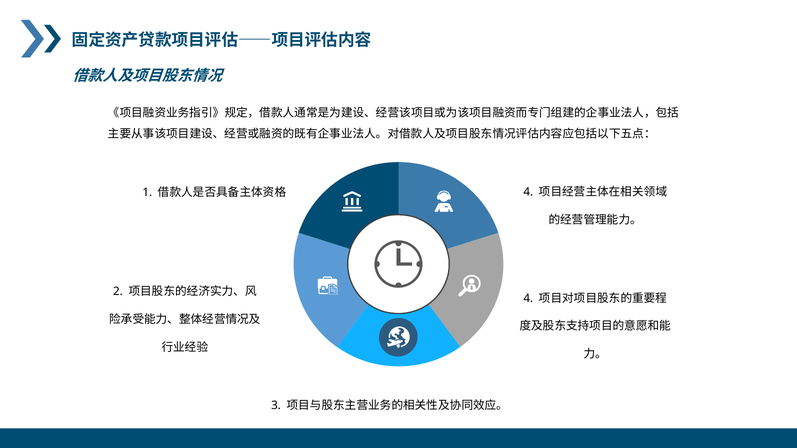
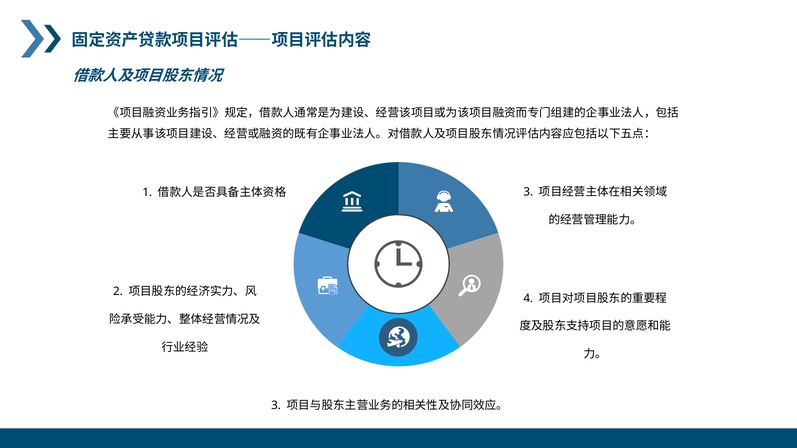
4: 4 -> 3 (528, 192)
